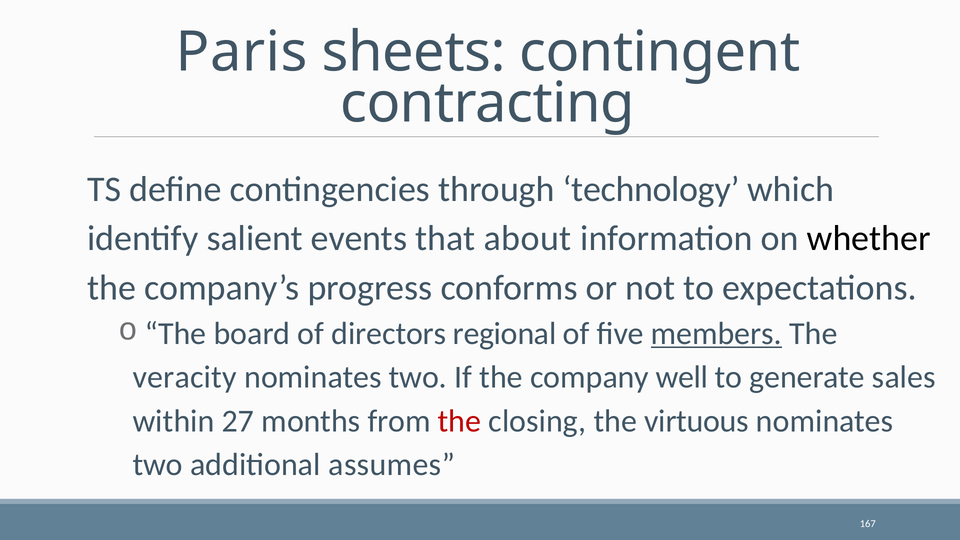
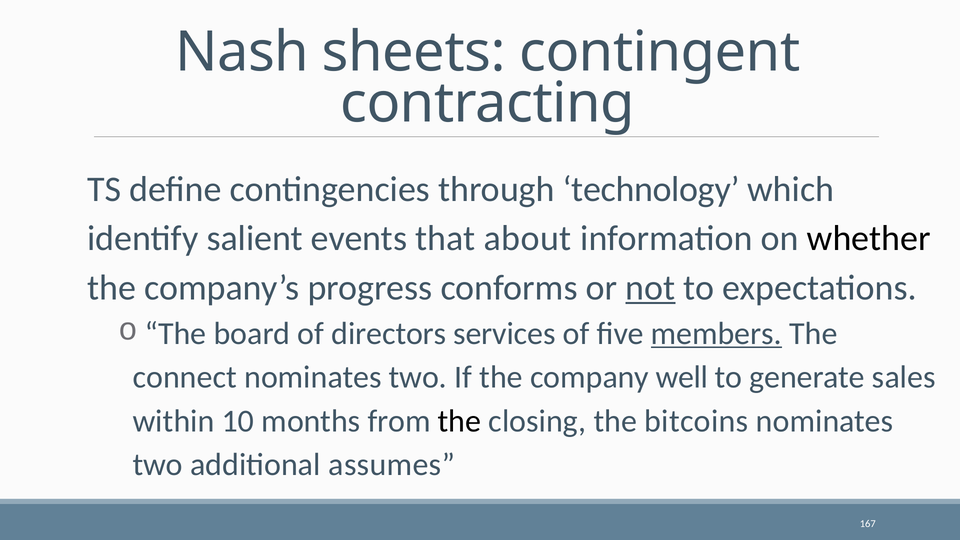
Paris: Paris -> Nash (242, 52)
not underline: none -> present (650, 288)
regional: regional -> services (504, 334)
veracity: veracity -> connect (185, 377)
27: 27 -> 10 (238, 421)
the colour: red -> black (460, 421)
virtuous: virtuous -> bitcoins (696, 421)
